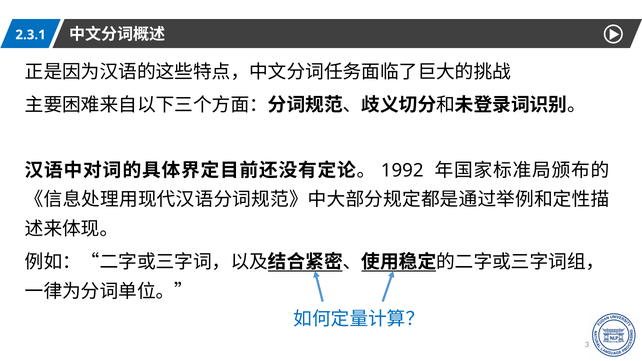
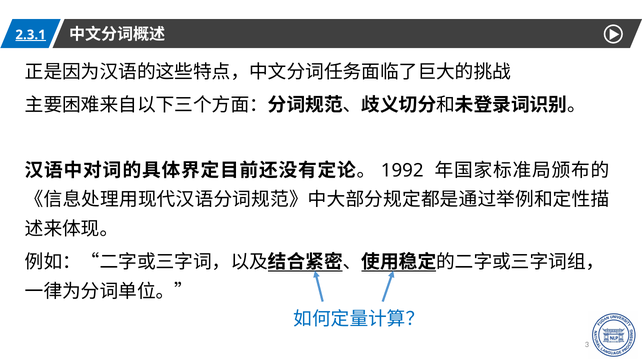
2.3.1 underline: none -> present (31, 35)
